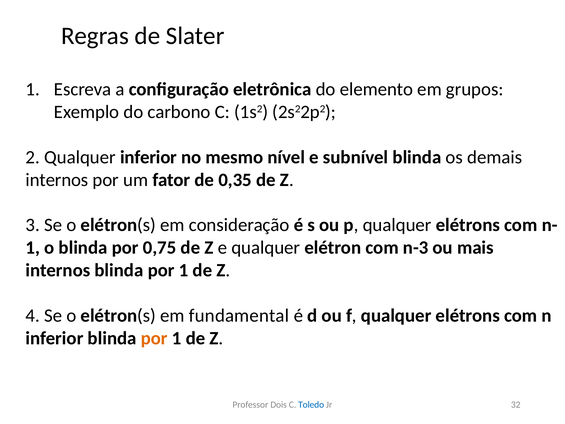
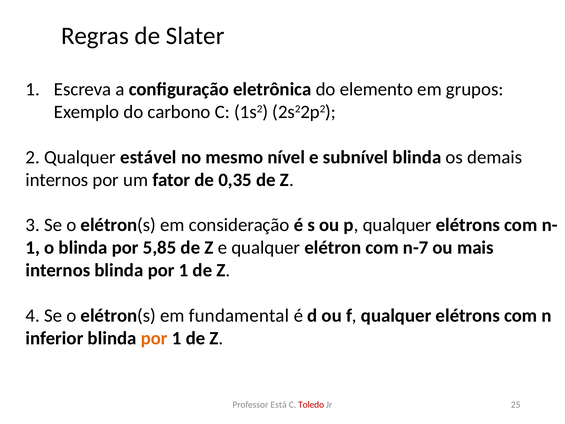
Qualquer inferior: inferior -> estável (148, 157)
0,75: 0,75 -> 5,85 (160, 248)
n-3: n-3 -> n-7 (416, 248)
Dois: Dois -> Está (279, 405)
Toledo colour: blue -> red (311, 405)
32: 32 -> 25 (516, 405)
